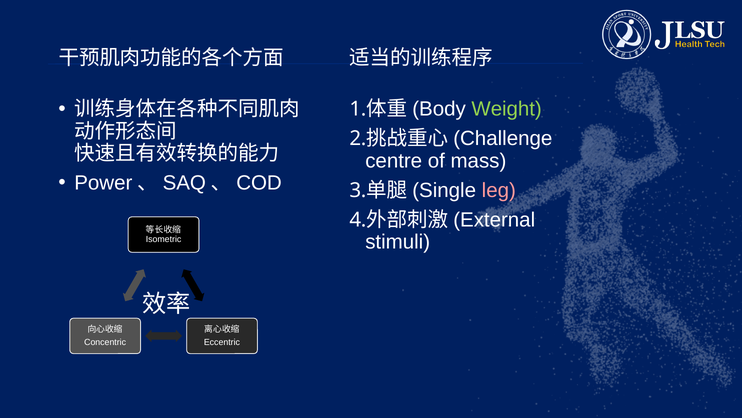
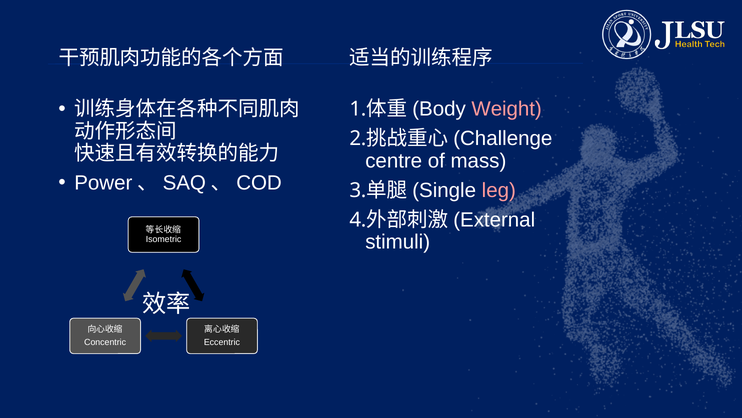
Weight colour: light green -> pink (507, 109)
